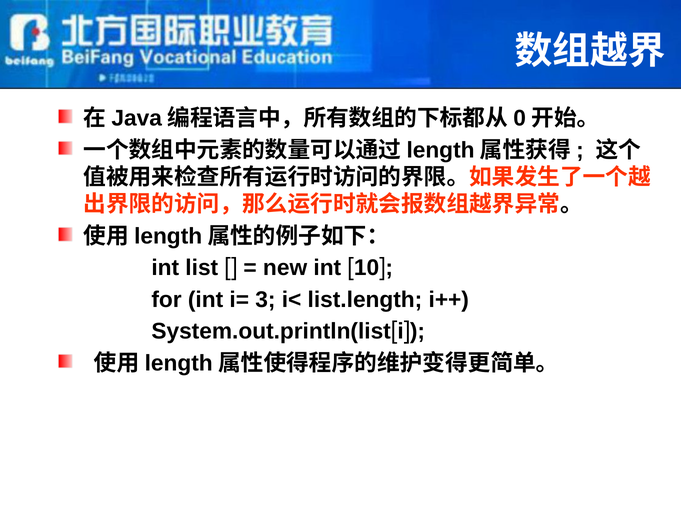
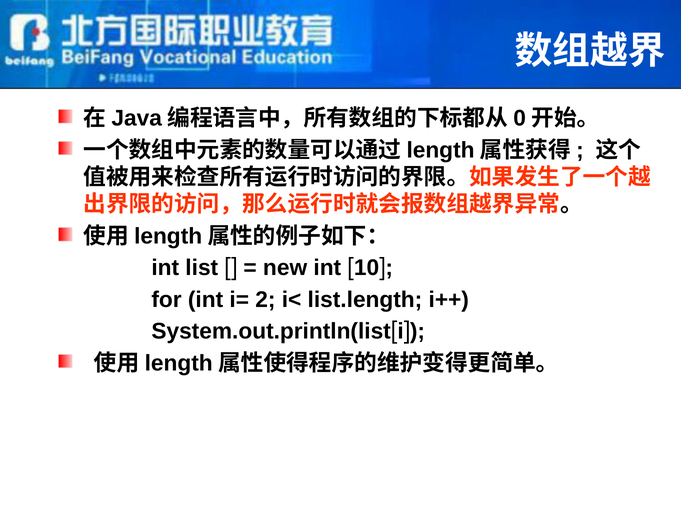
3: 3 -> 2 (265, 300)
